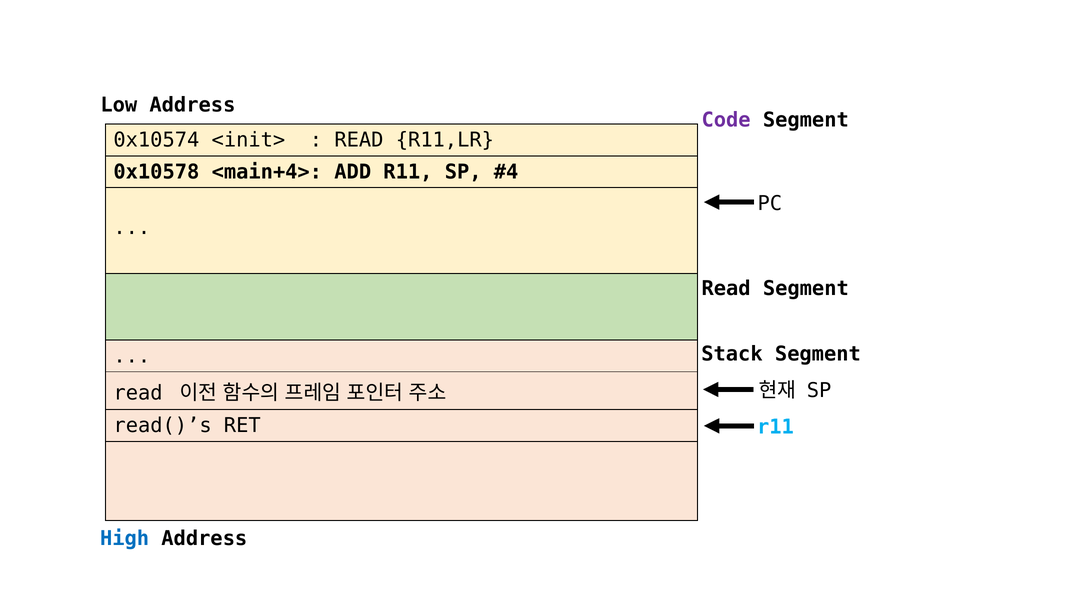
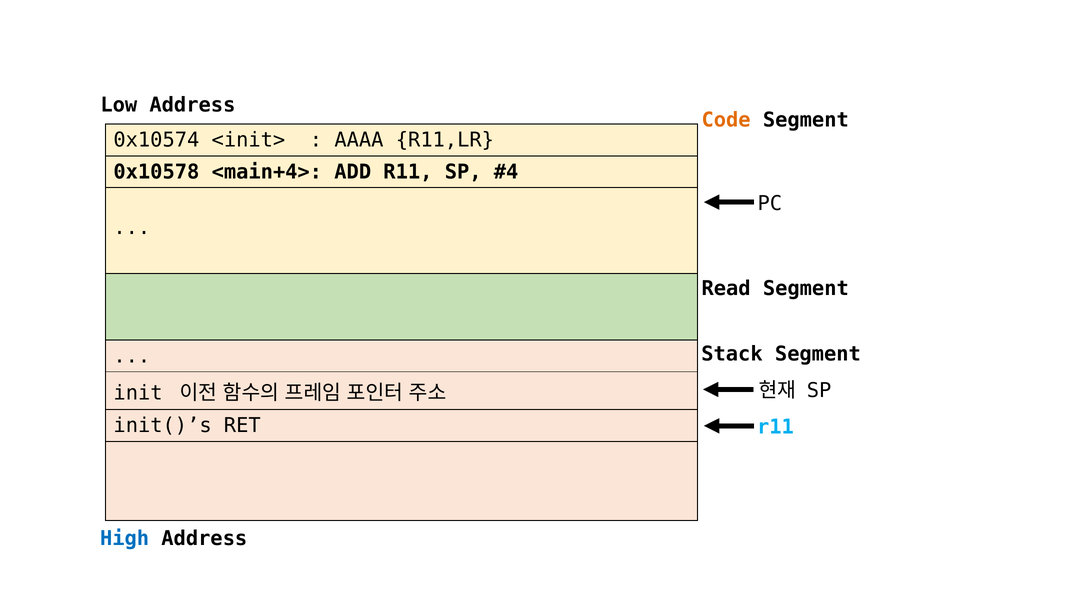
Code colour: purple -> orange (726, 120)
READ: READ -> AAAA (359, 140)
read: read -> init (138, 393)
read()’s: read()’s -> init()’s (163, 426)
